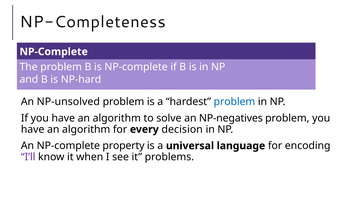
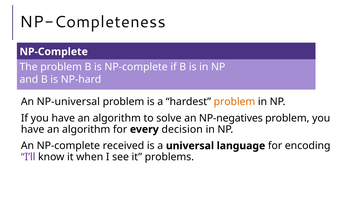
NP-unsolved: NP-unsolved -> NP-universal (68, 102)
problem colour: blue -> orange (234, 102)
property: property -> received (123, 146)
